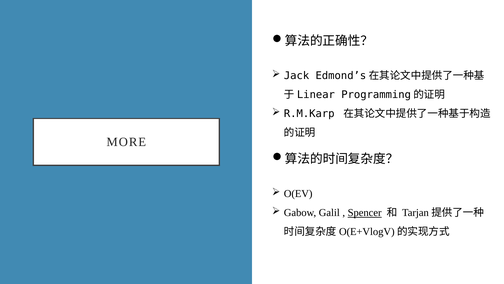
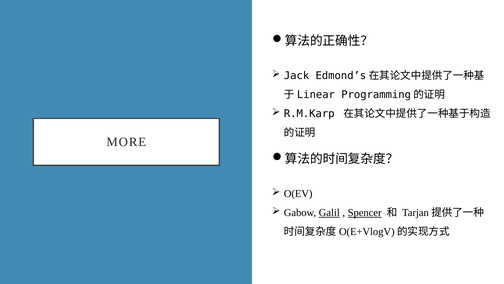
Galil underline: none -> present (329, 212)
